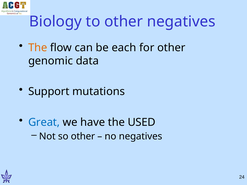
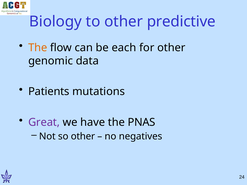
other negatives: negatives -> predictive (181, 22)
Support: Support -> Patients (49, 92)
Great colour: blue -> purple (44, 122)
USED: USED -> PNAS (142, 122)
